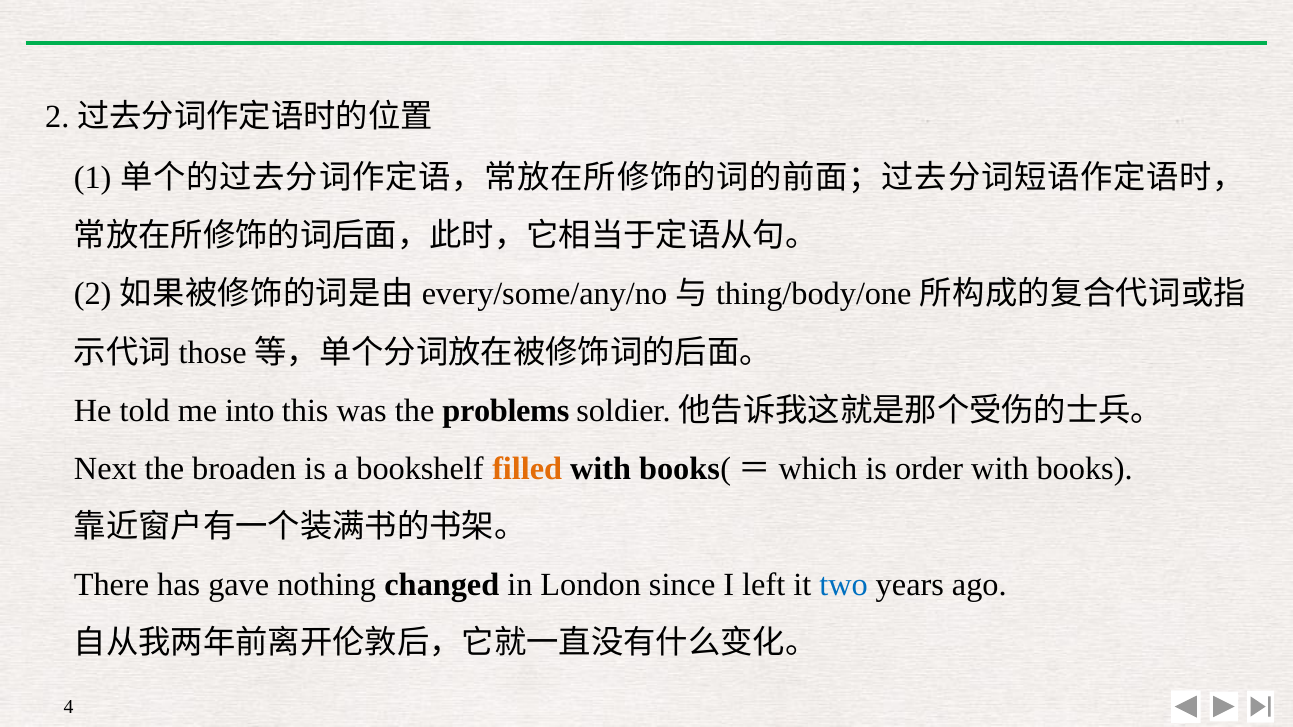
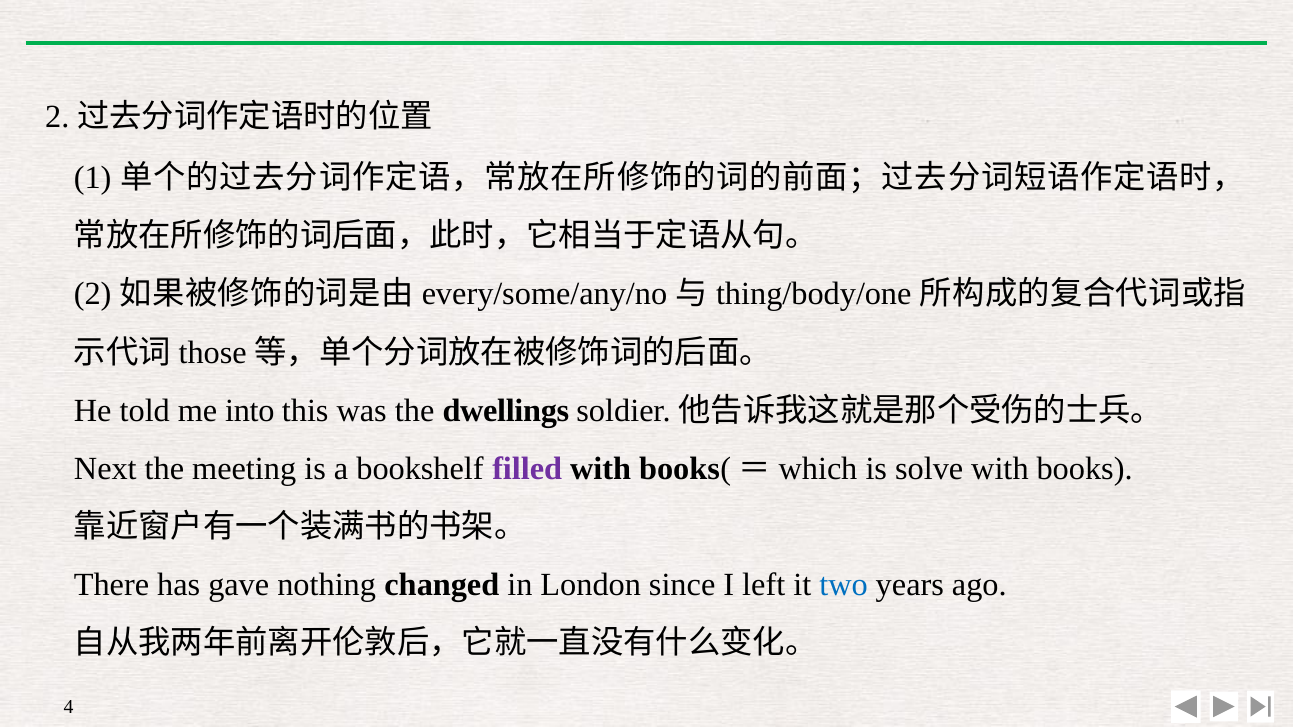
problems: problems -> dwellings (506, 411)
broaden: broaden -> meeting (244, 469)
filled colour: orange -> purple (527, 469)
order: order -> solve (929, 469)
